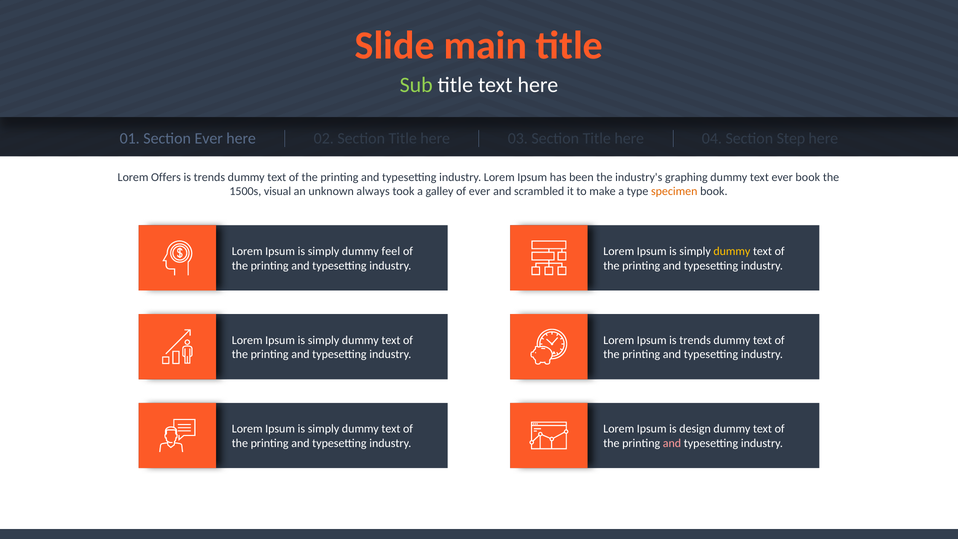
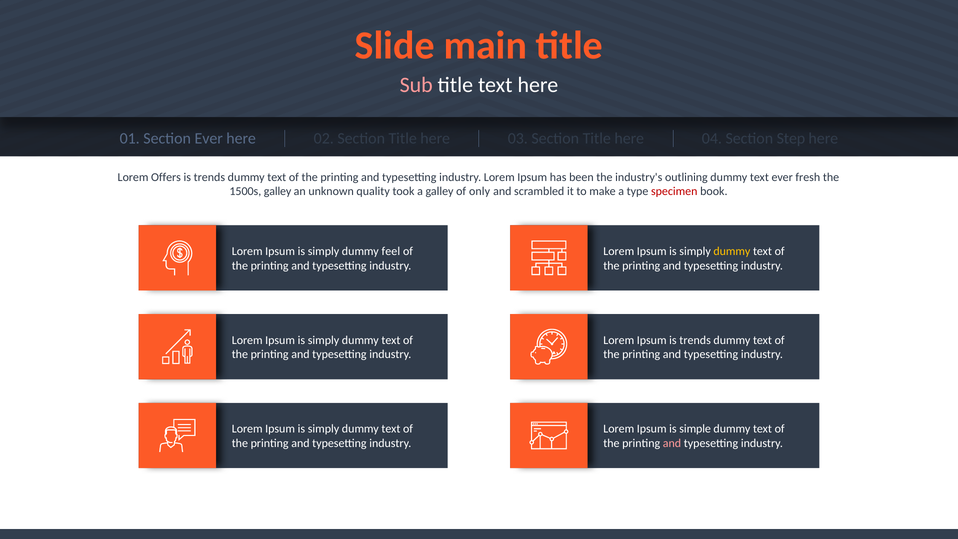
Sub colour: light green -> pink (416, 85)
graphing: graphing -> outlining (686, 177)
ever book: book -> fresh (808, 177)
1500s visual: visual -> galley (278, 191)
always: always -> quality (373, 191)
of ever: ever -> only (480, 191)
specimen colour: orange -> red (674, 191)
design: design -> simple (695, 429)
